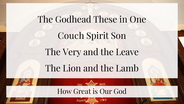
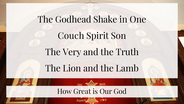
These: These -> Shake (105, 19)
Leave: Leave -> Truth (127, 52)
